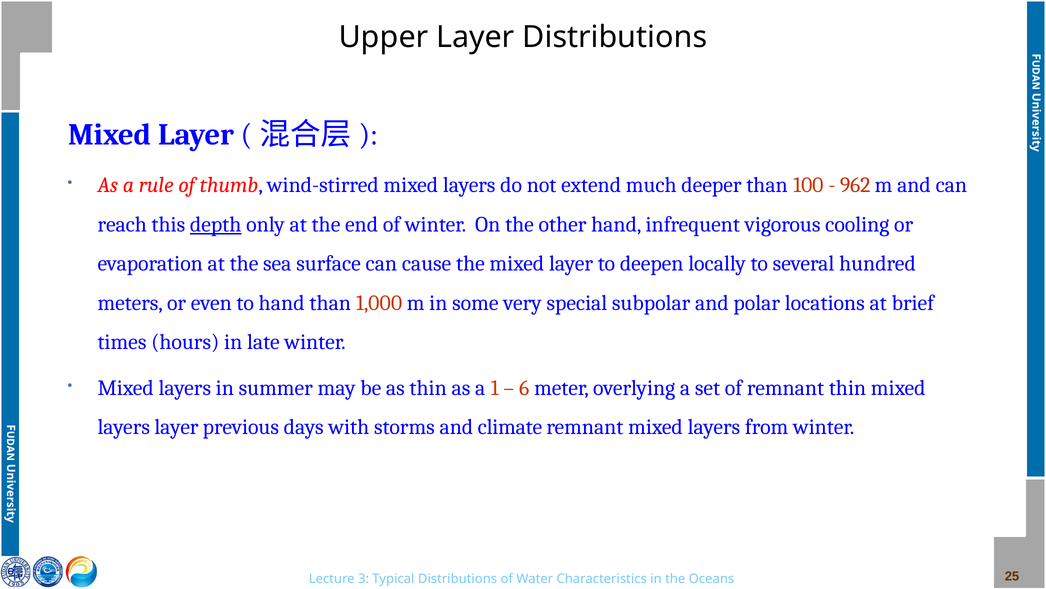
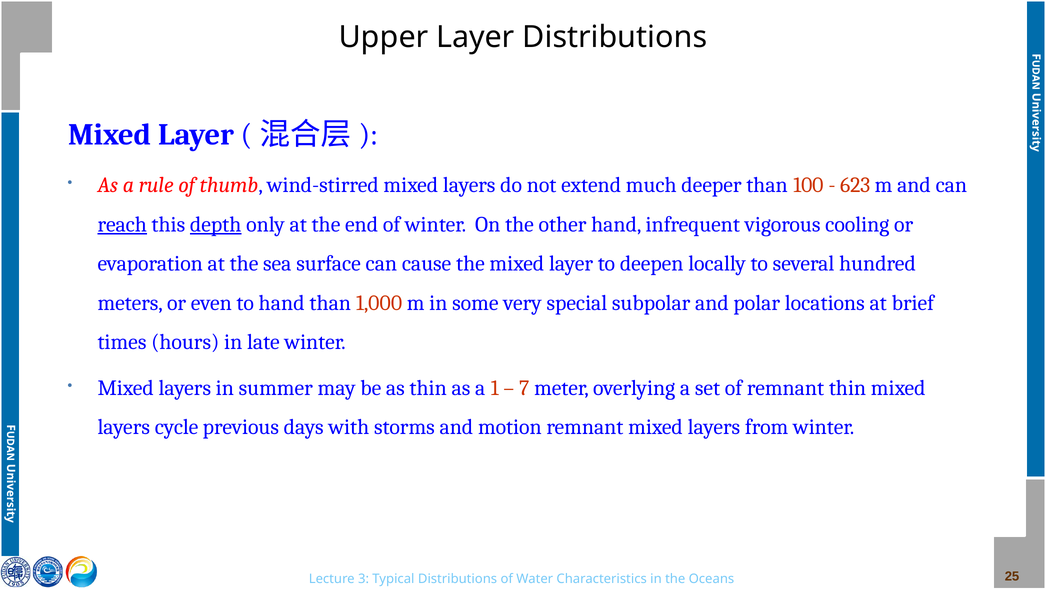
962: 962 -> 623 (855, 185)
reach underline: none -> present (122, 224)
6: 6 -> 7 (524, 387)
layers layer: layer -> cycle (176, 427)
climate: climate -> motion (510, 427)
